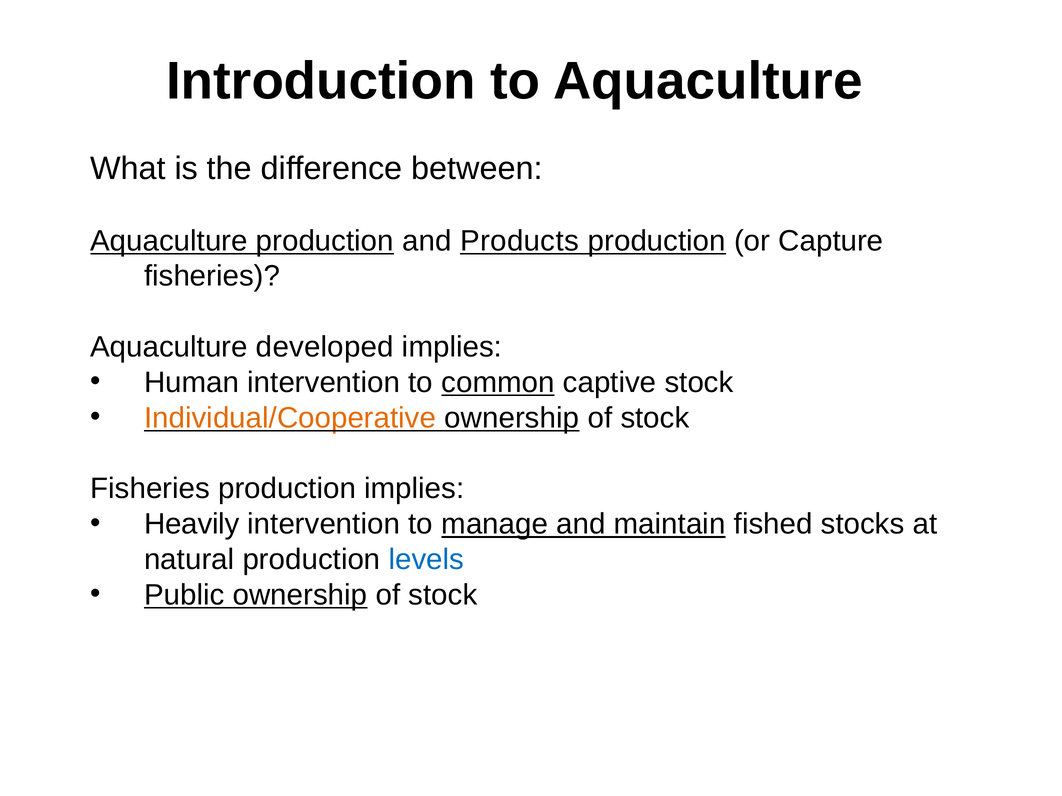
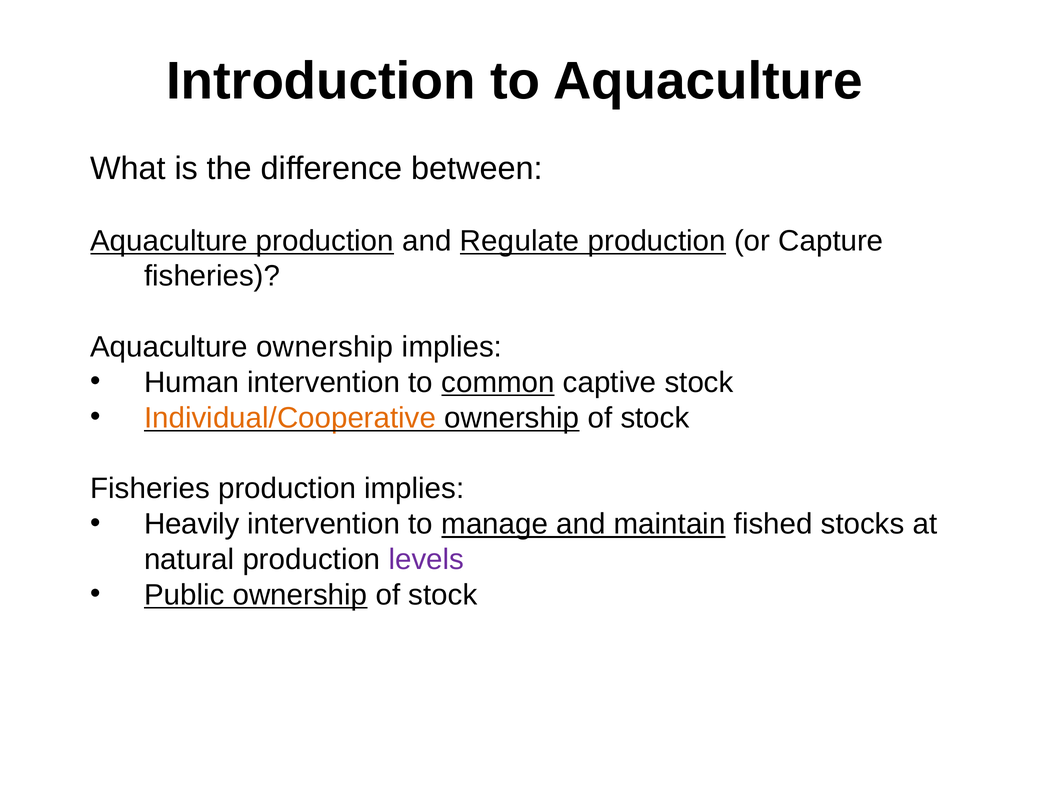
Products: Products -> Regulate (520, 241)
Aquaculture developed: developed -> ownership (325, 347)
levels colour: blue -> purple (426, 560)
